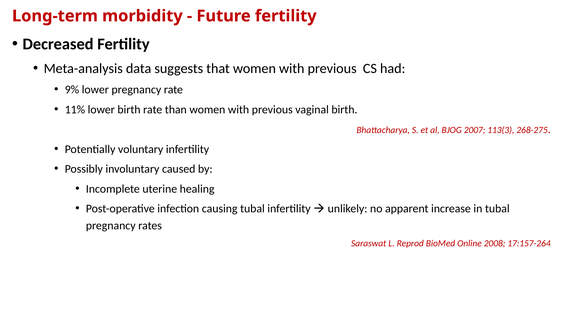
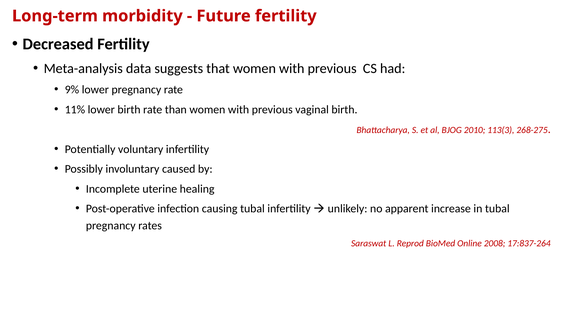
2007: 2007 -> 2010 (475, 130)
17:157-264: 17:157-264 -> 17:837-264 (529, 243)
